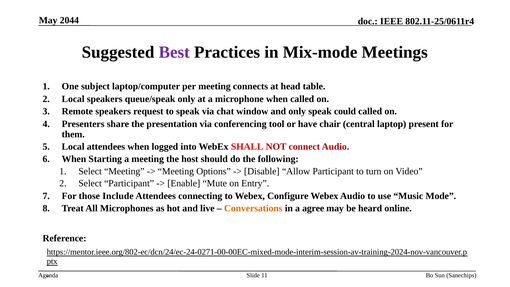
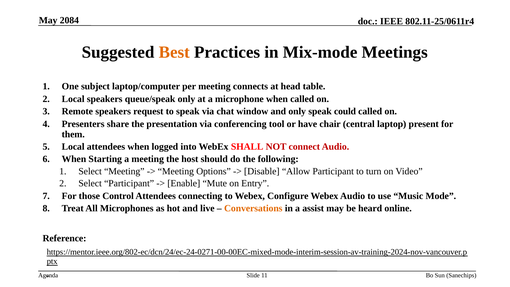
2044: 2044 -> 2084 (69, 20)
Best colour: purple -> orange (174, 52)
Include: Include -> Control (118, 196)
agree: agree -> assist (313, 208)
